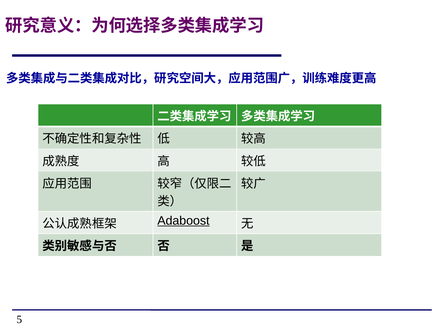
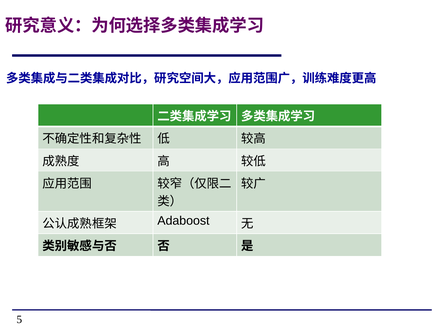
Adaboost underline: present -> none (183, 221)
